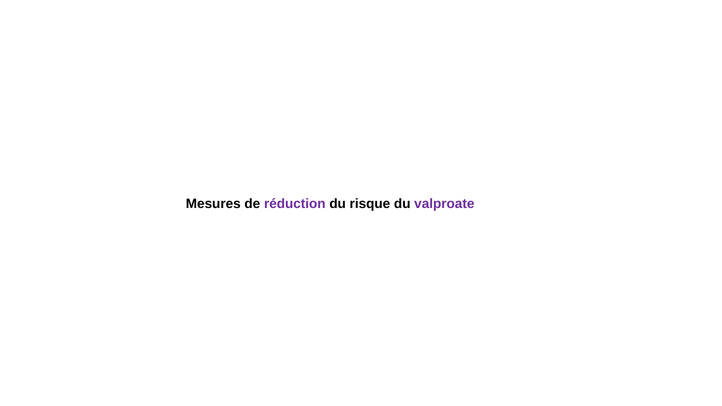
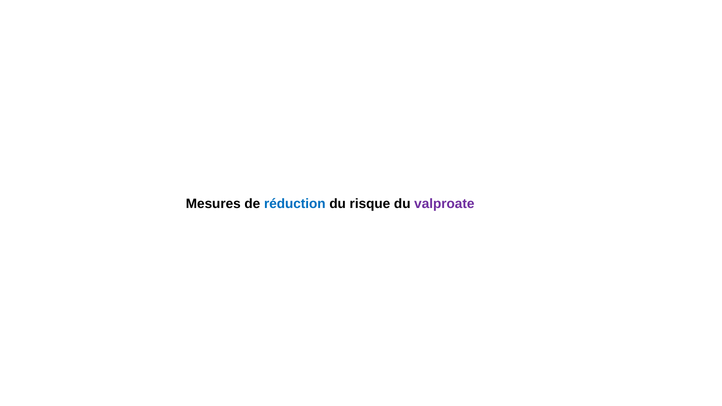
réduction colour: purple -> blue (295, 204)
